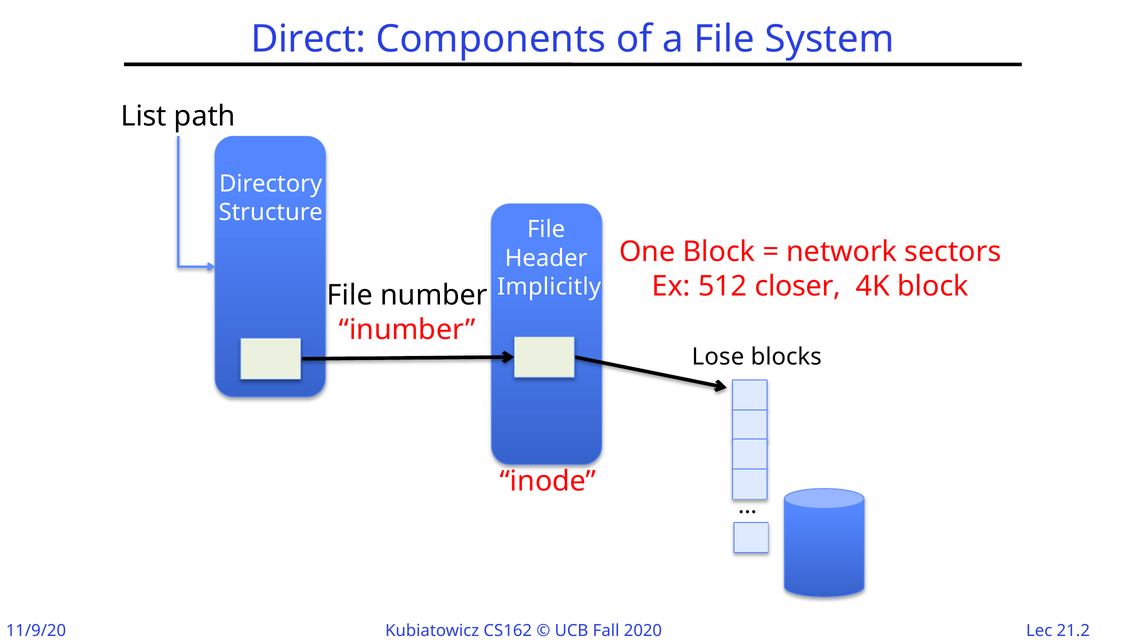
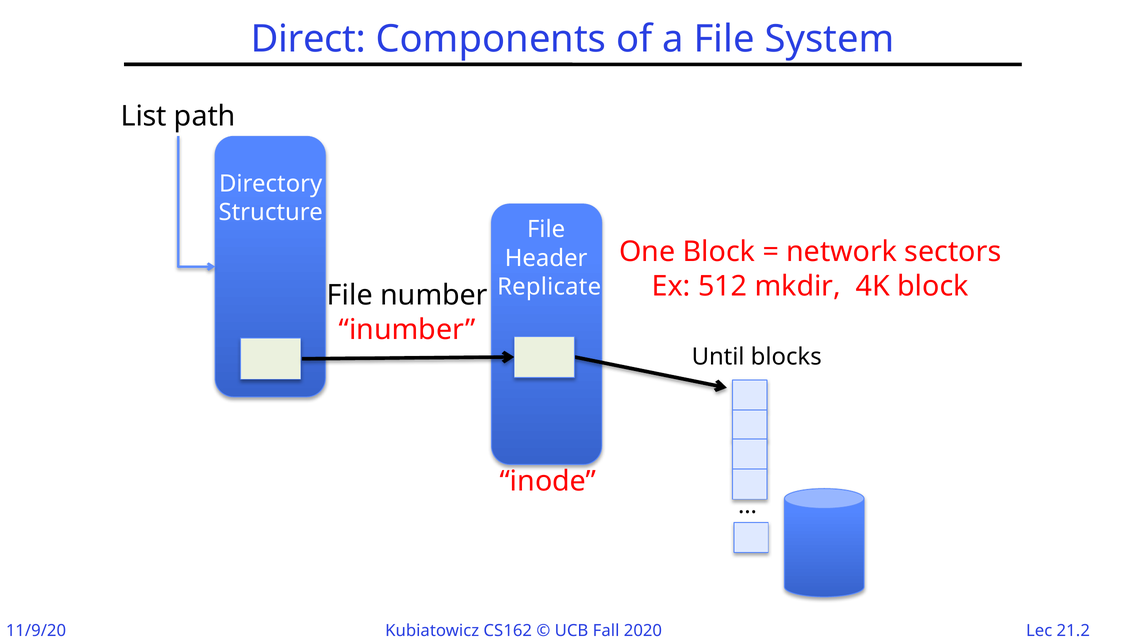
closer: closer -> mkdir (798, 286)
Implicitly: Implicitly -> Replicate (549, 287)
Lose: Lose -> Until (718, 357)
